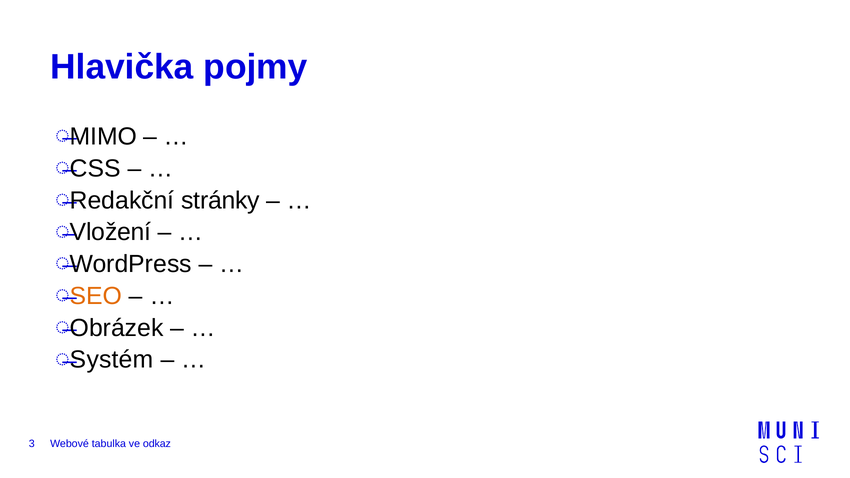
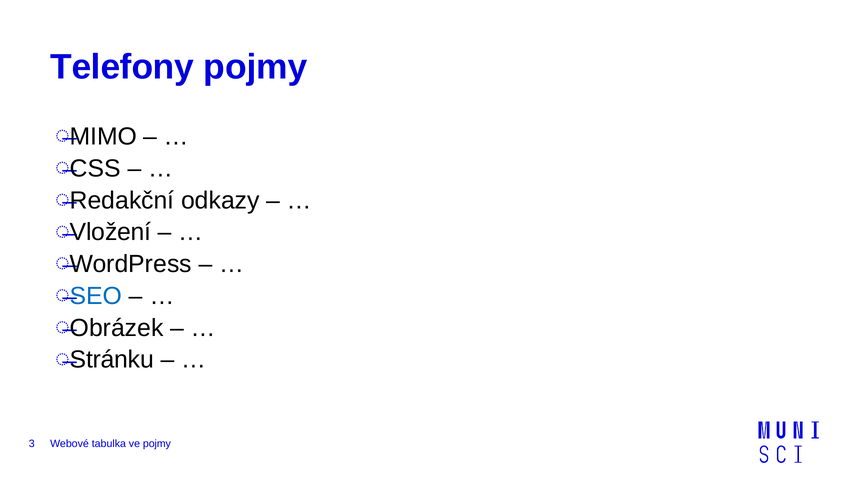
Hlavička: Hlavička -> Telefony (122, 67)
stránky: stránky -> odkazy (220, 200)
SEO colour: orange -> blue (96, 296)
Systém: Systém -> Stránku (112, 360)
ve odkaz: odkaz -> pojmy (157, 444)
